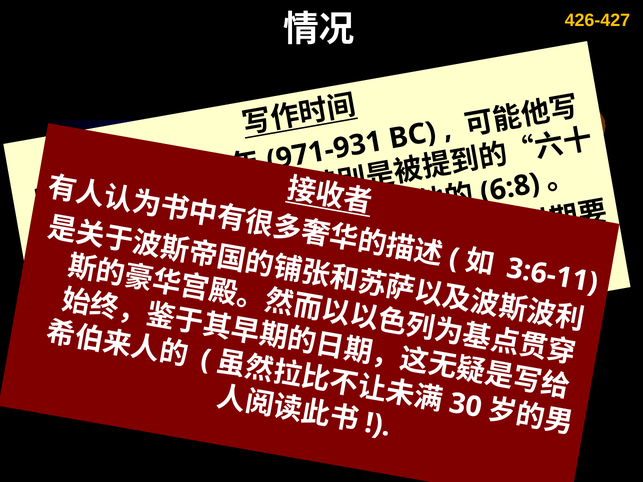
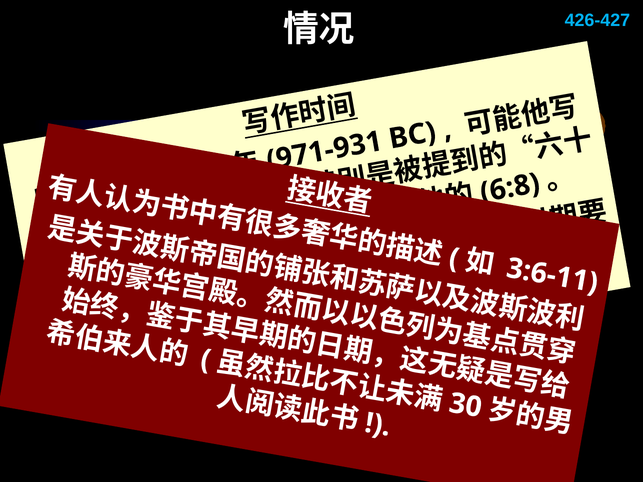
426-427 colour: yellow -> light blue (597, 21)
